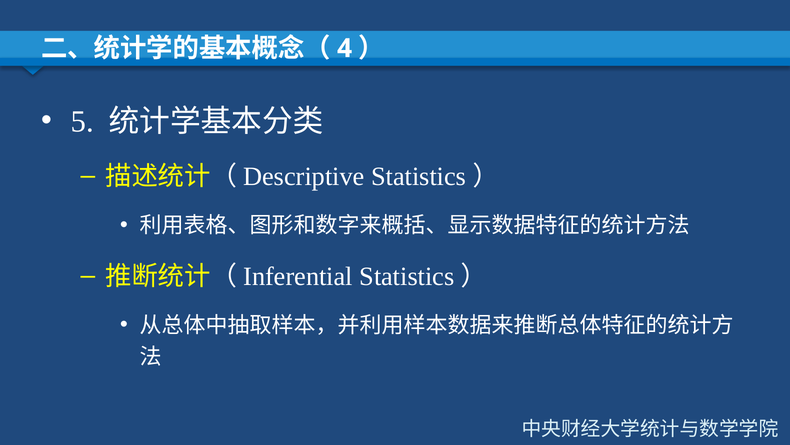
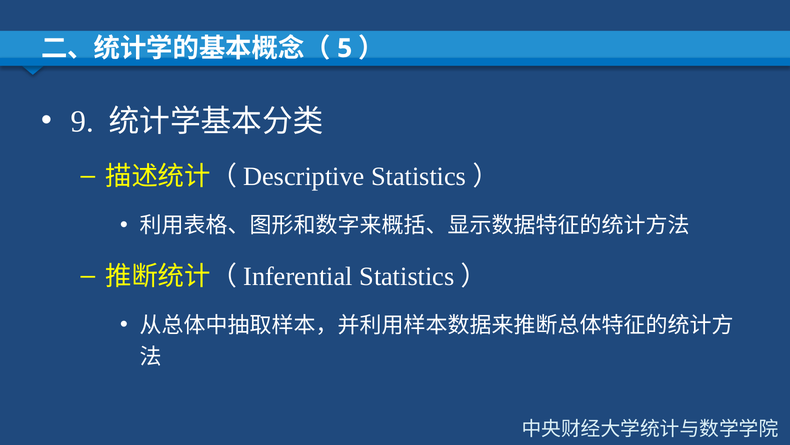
4: 4 -> 5 (345, 48)
5: 5 -> 9 (82, 121)
